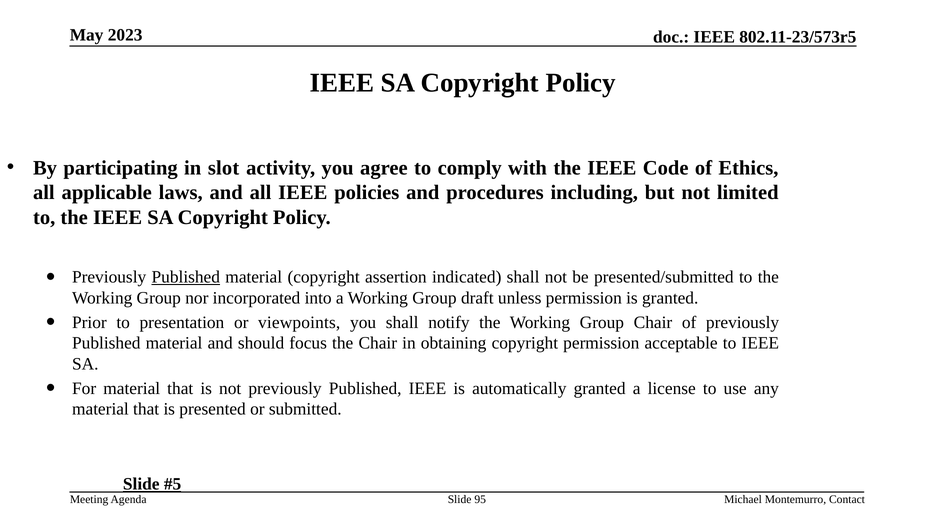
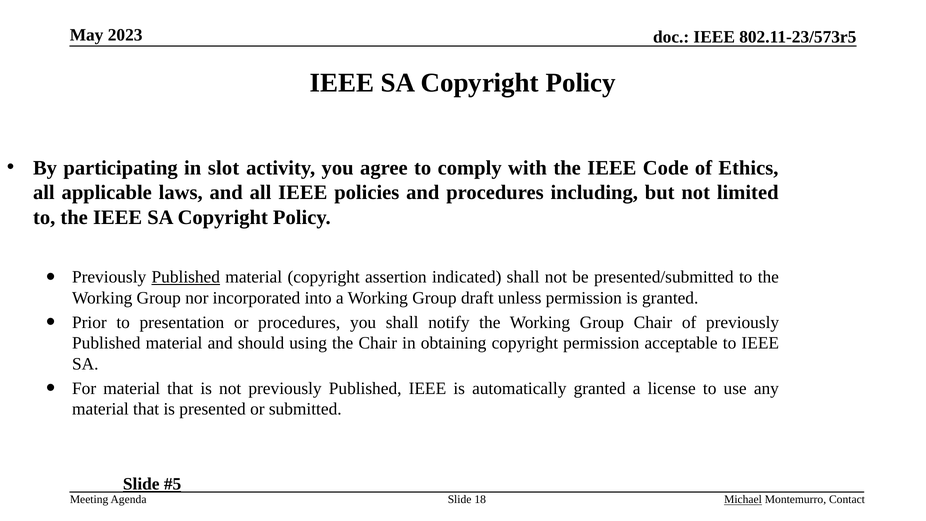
or viewpoints: viewpoints -> procedures (299, 322)
focus: focus -> using (308, 343)
95: 95 -> 18 (480, 500)
Michael underline: none -> present (743, 500)
